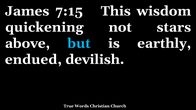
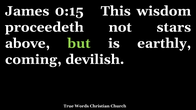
7:15: 7:15 -> 0:15 (69, 11)
quickening: quickening -> proceedeth (44, 27)
but colour: light blue -> light green (79, 43)
endued: endued -> coming (33, 60)
